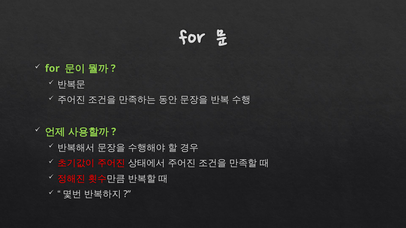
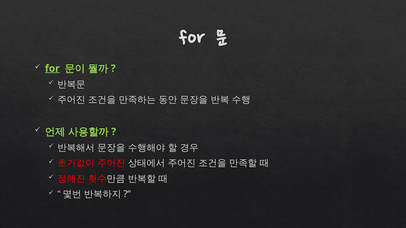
for underline: none -> present (52, 69)
